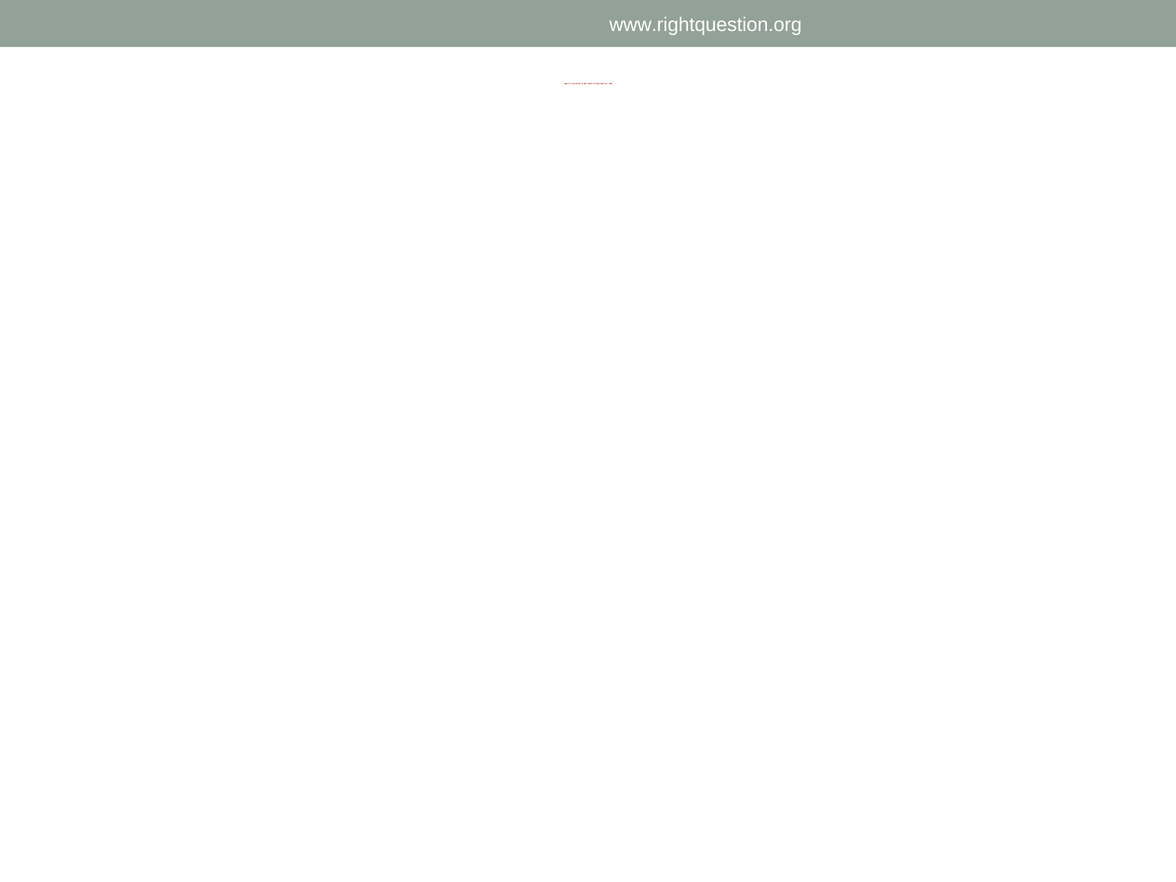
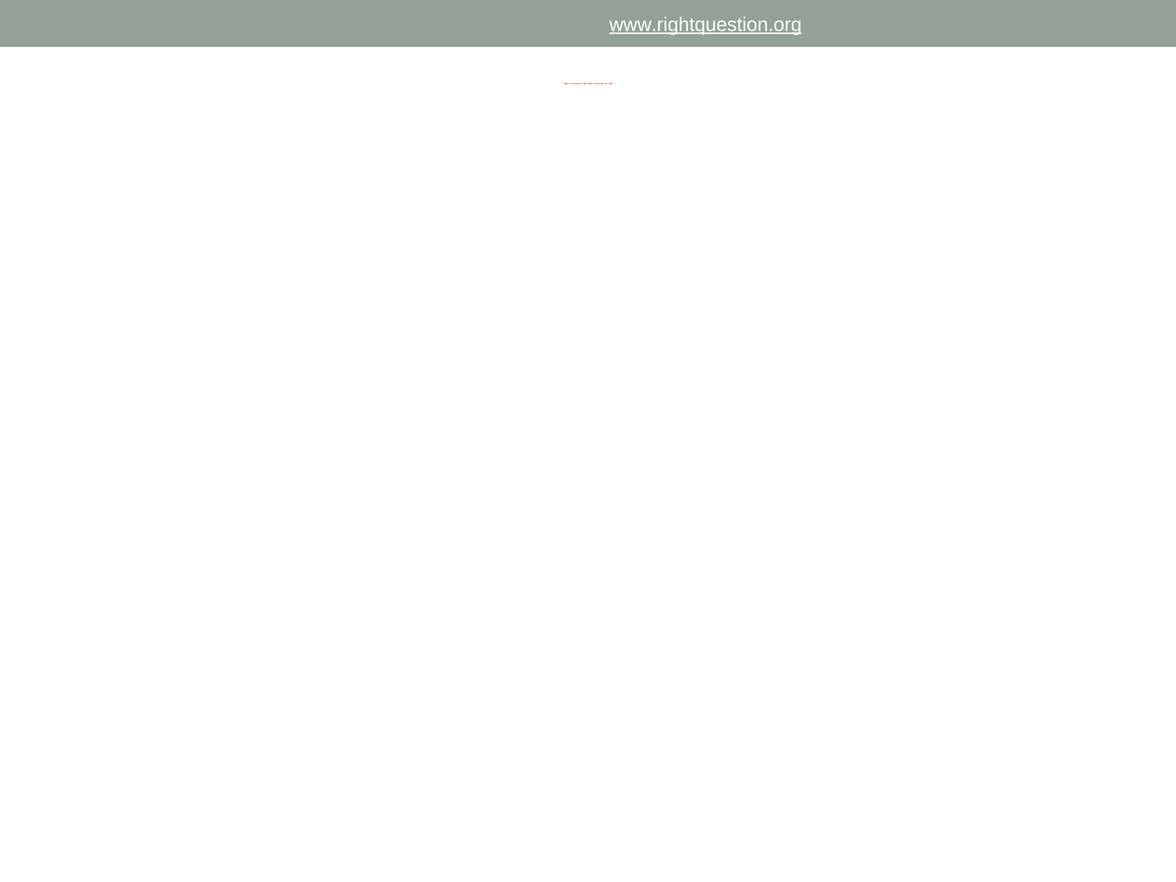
www.rightquestion.org underline: none -> present (706, 25)
